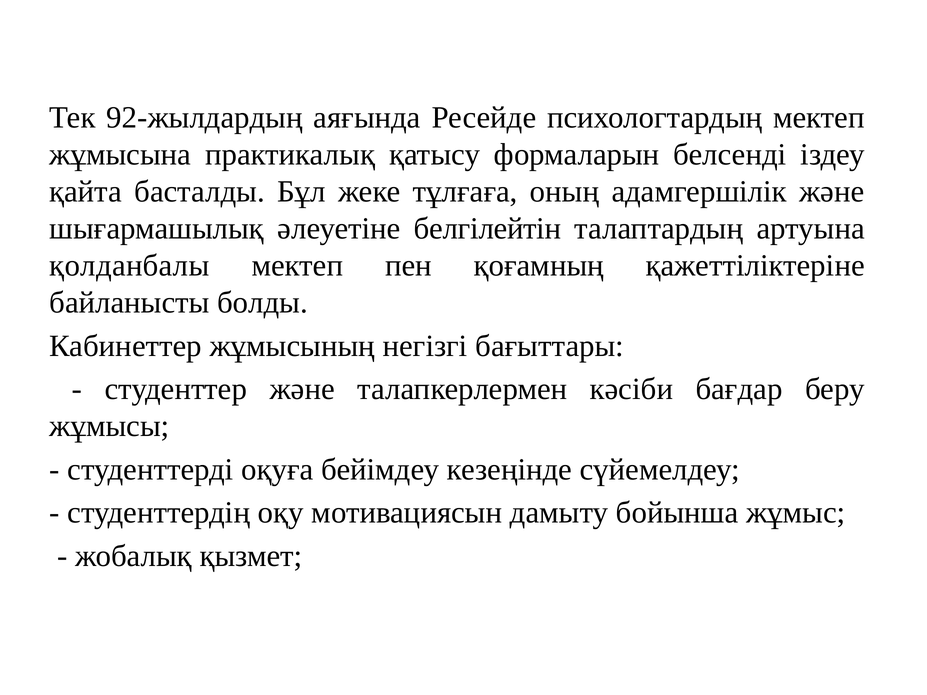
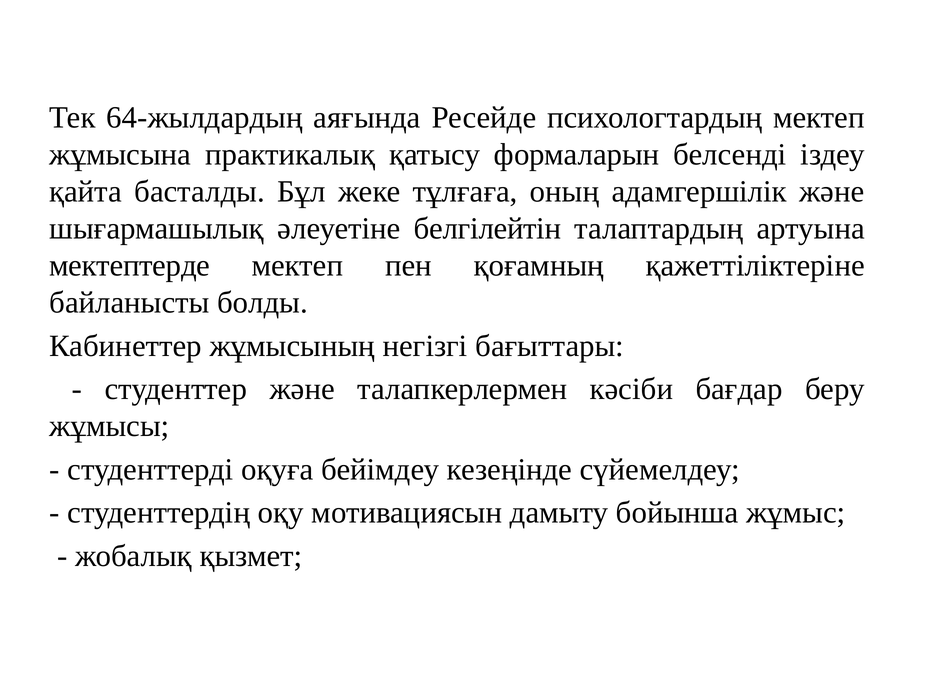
92-жылдардың: 92-жылдардың -> 64-жылдардың (205, 117)
қолданбалы: қолданбалы -> мектептерде (130, 266)
